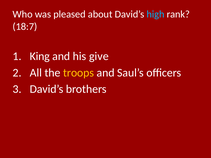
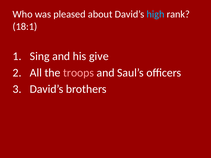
18:7: 18:7 -> 18:1 (25, 27)
King: King -> Sing (40, 56)
troops colour: yellow -> pink (79, 73)
